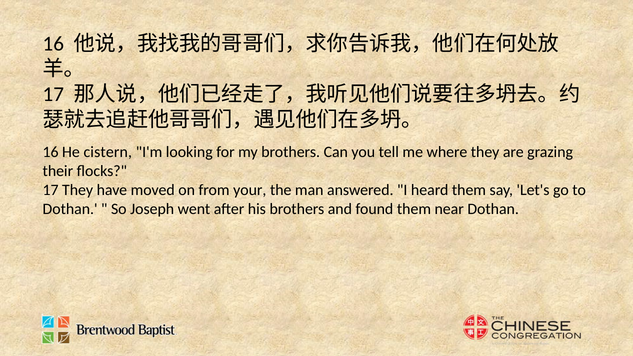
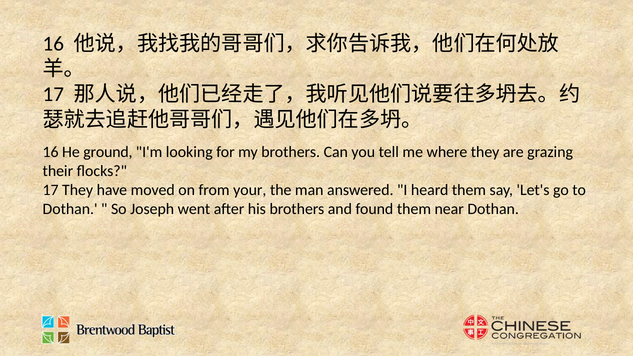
cistern: cistern -> ground (108, 152)
